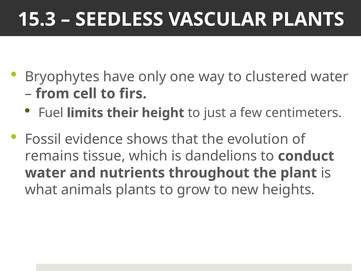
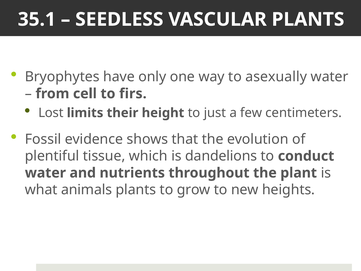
15.3: 15.3 -> 35.1 (37, 19)
clustered: clustered -> asexually (276, 77)
Fuel: Fuel -> Lost (51, 113)
remains: remains -> plentiful (52, 156)
